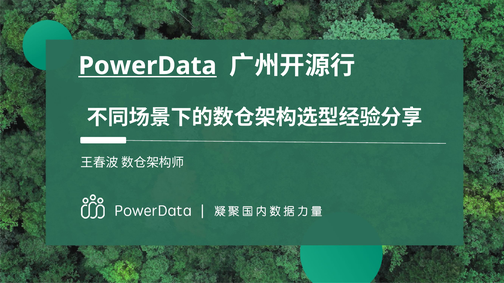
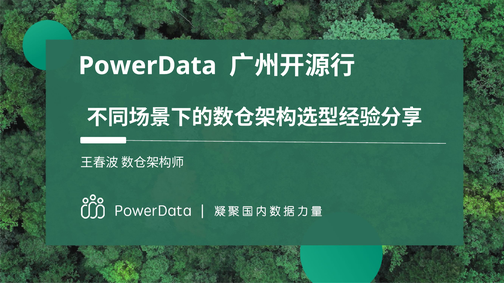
PowerData underline: present -> none (148, 66)
